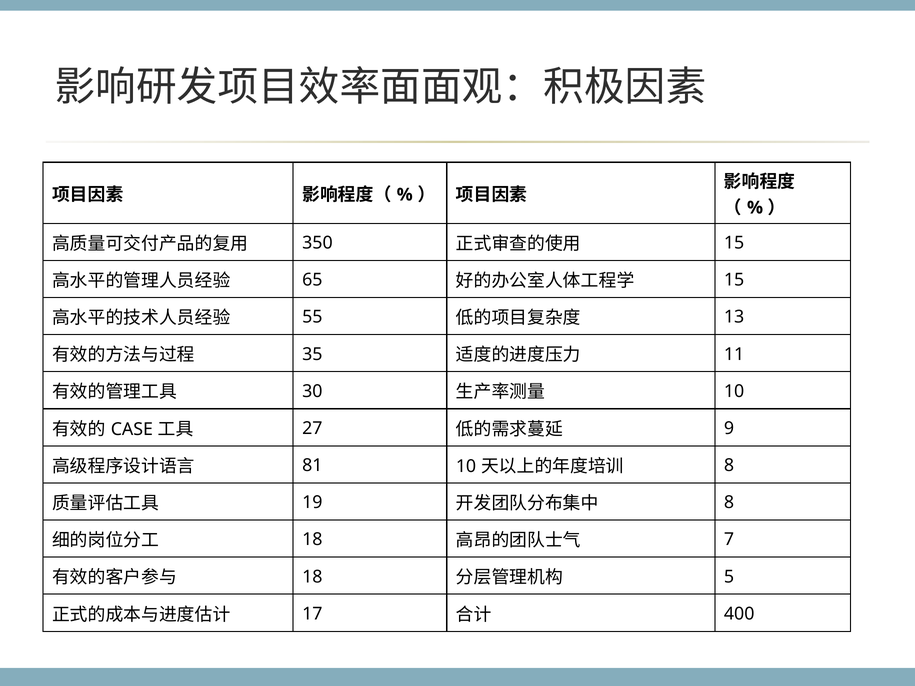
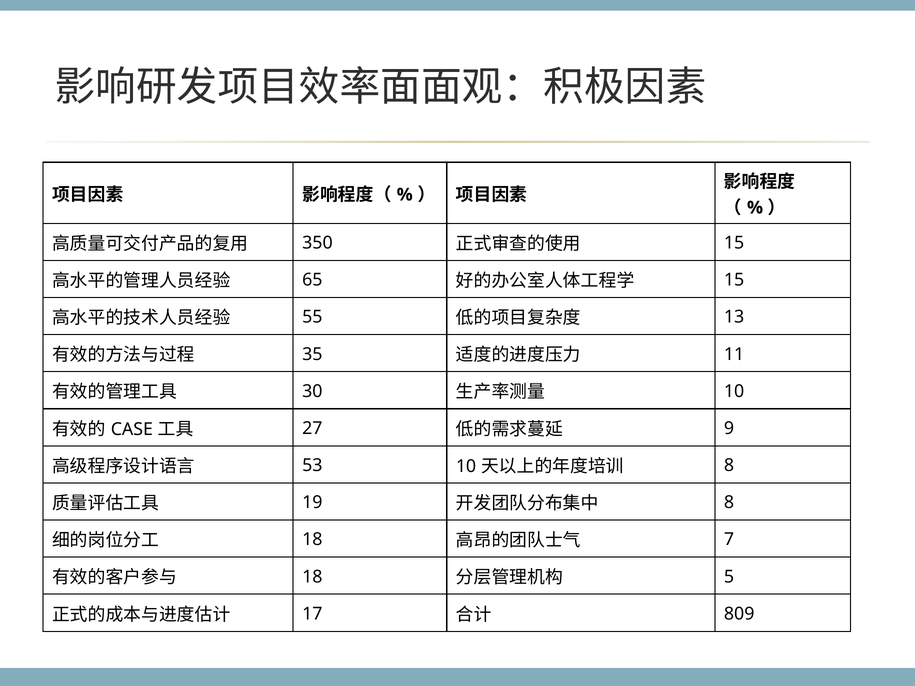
81: 81 -> 53 (312, 466)
400: 400 -> 809 (739, 614)
